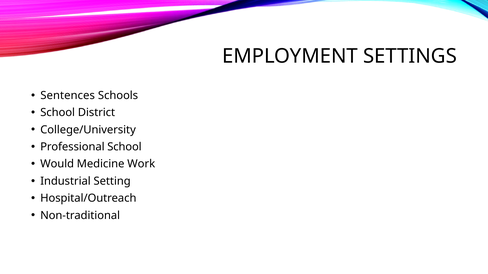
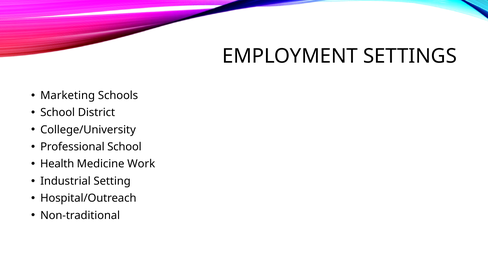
Sentences: Sentences -> Marketing (68, 96)
Would: Would -> Health (57, 164)
